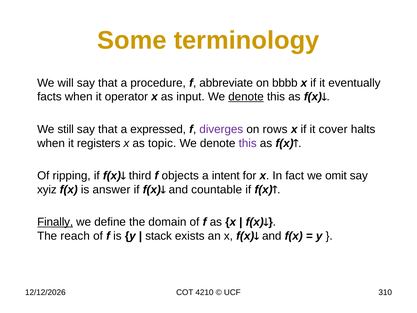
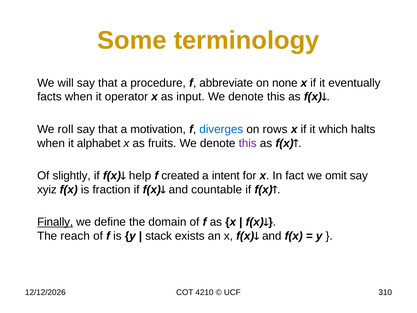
bbbb: bbbb -> none (285, 83)
denote underline: present -> none (246, 97)
still: still -> roll (66, 129)
expressed: expressed -> motivation (158, 129)
diverges colour: purple -> blue (221, 129)
cover: cover -> which (333, 129)
registers: registers -> alphabet (99, 143)
topic: topic -> fruits (162, 143)
ripping: ripping -> slightly (72, 176)
third: third -> help (140, 176)
objects: objects -> created (180, 176)
answer: answer -> fraction (112, 189)
